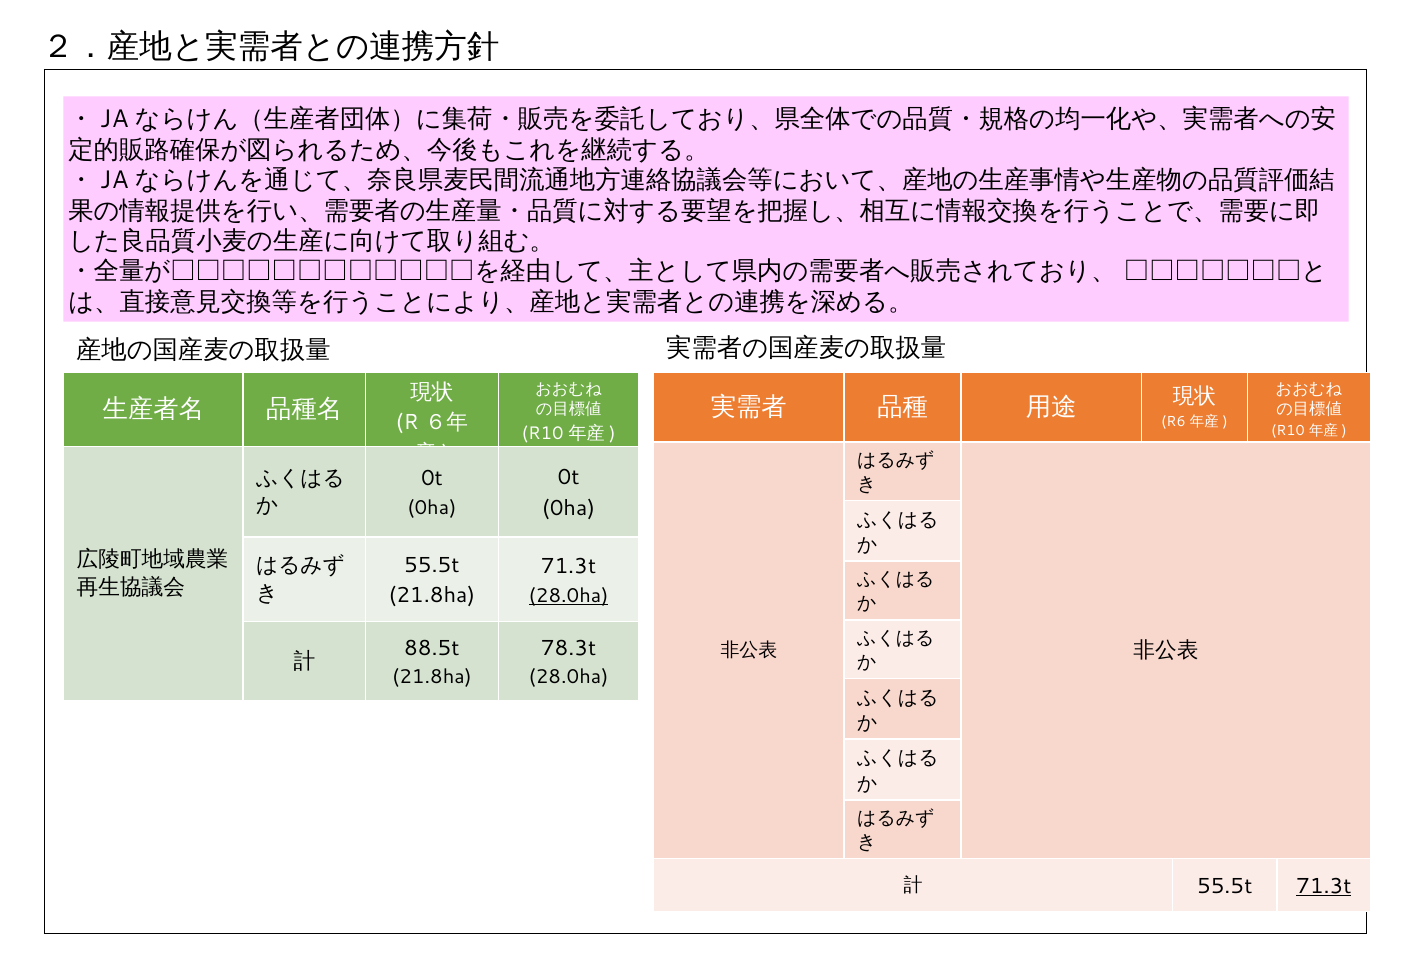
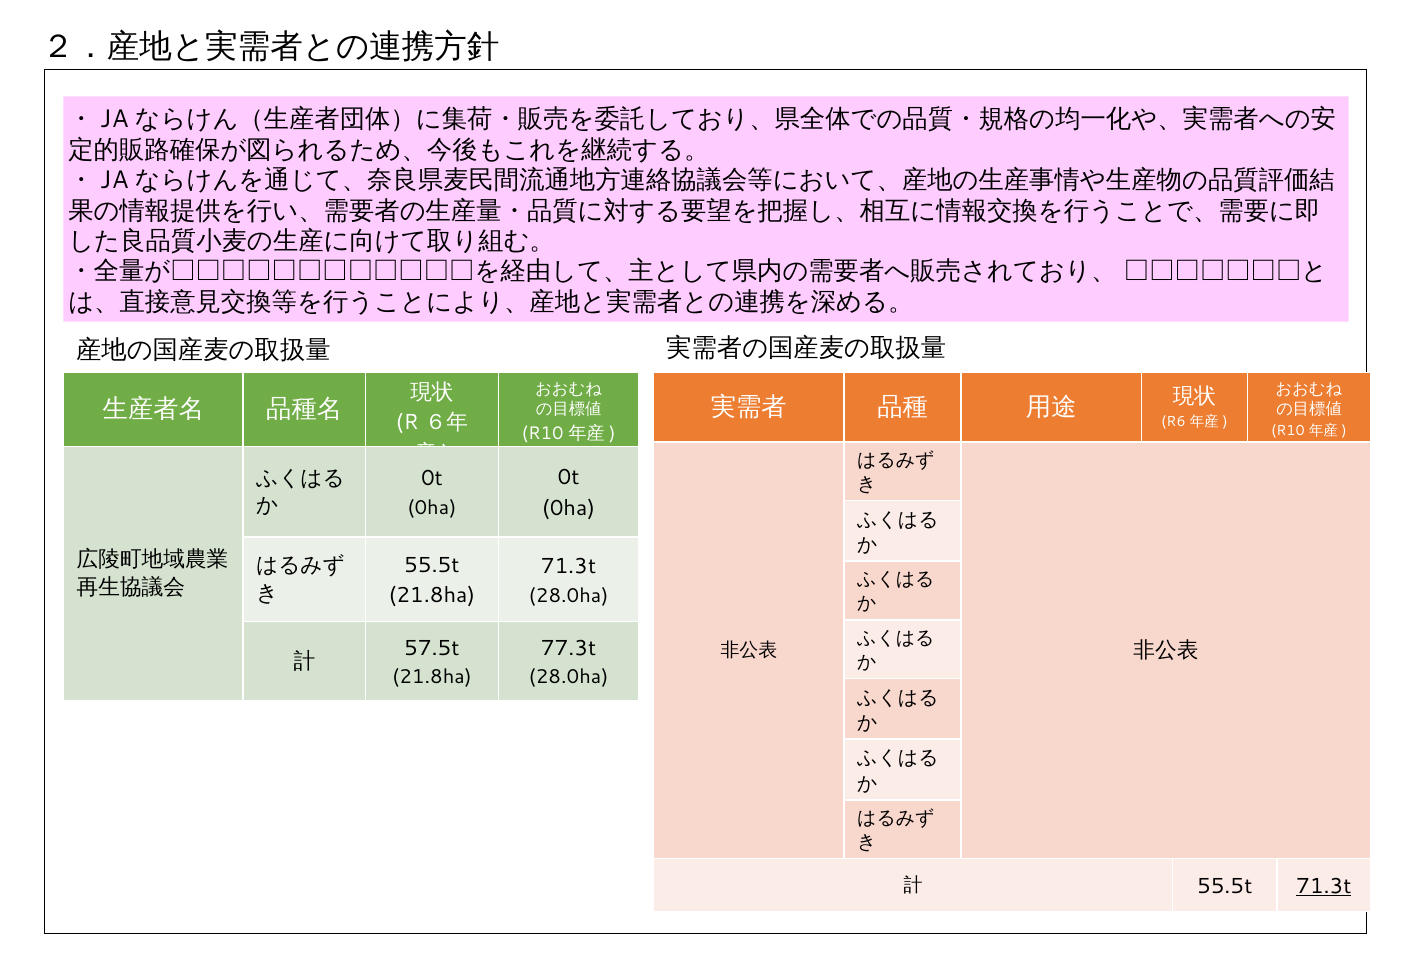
28.0ha underline: present -> none (569, 596)
88.5t: 88.5t -> 57.5t (432, 648)
78.3t: 78.3t -> 77.3t (569, 648)
